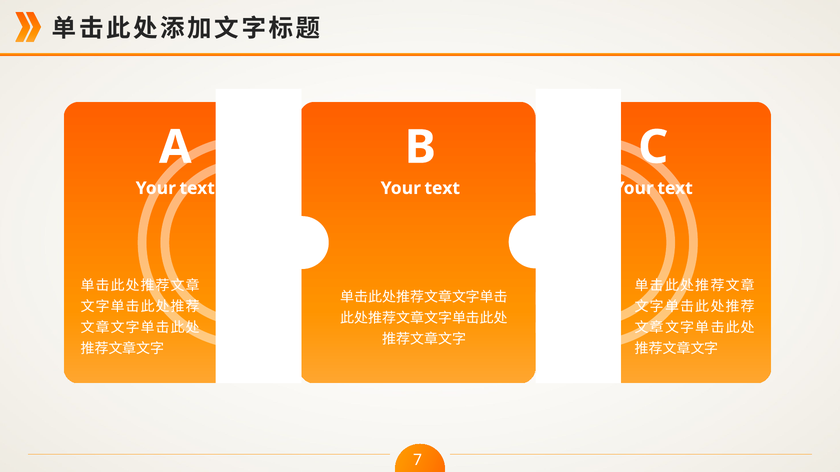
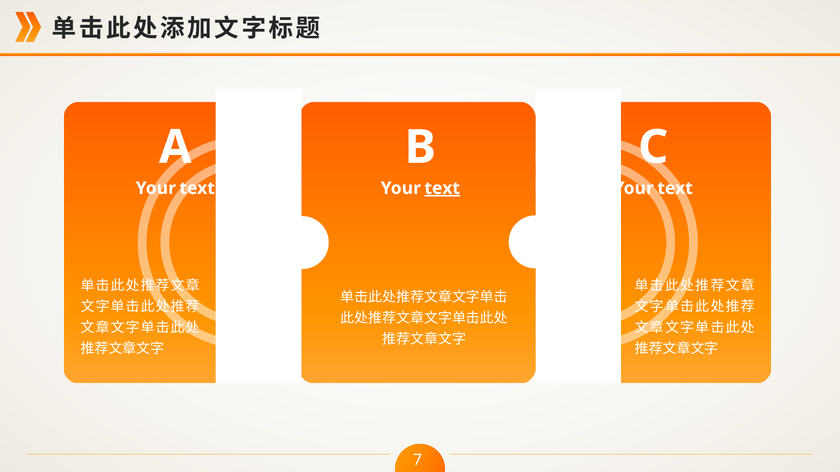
text underline: none -> present (442, 188)
